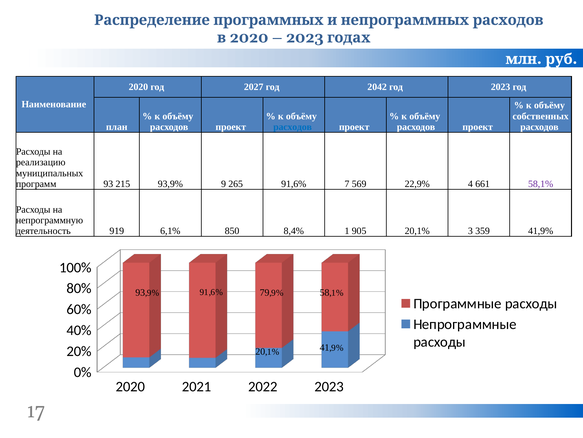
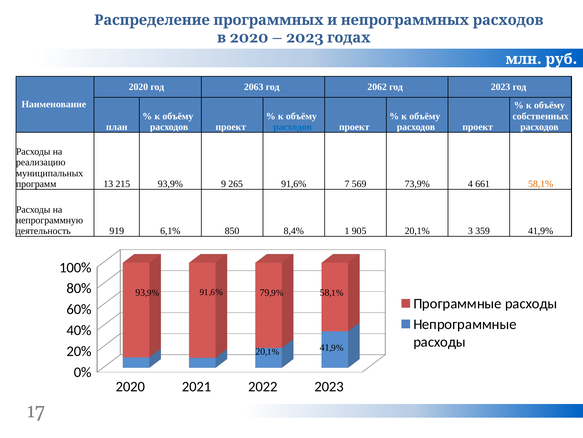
2027: 2027 -> 2063 (254, 87)
2042: 2042 -> 2062 (377, 87)
93: 93 -> 13 (108, 184)
22,9%: 22,9% -> 73,9% (417, 184)
58,1% colour: purple -> orange (541, 184)
